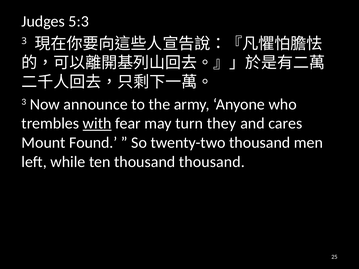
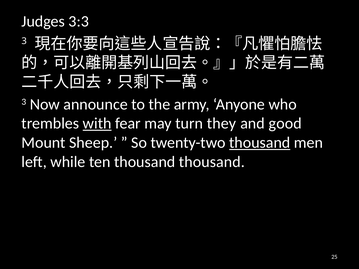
5:3: 5:3 -> 3:3 (79, 21)
cares: cares -> good (285, 124)
Found: Found -> Sheep (93, 143)
thousand underline: none -> present (260, 143)
